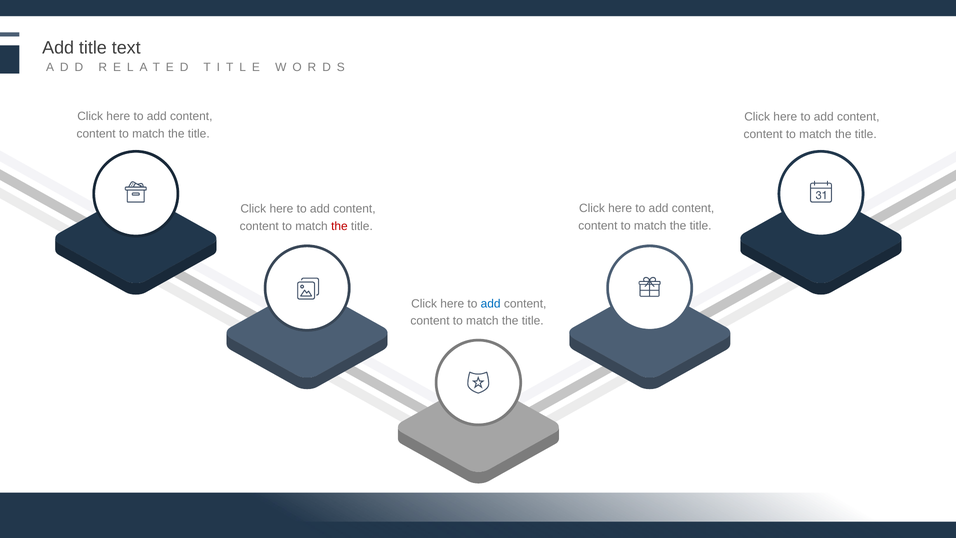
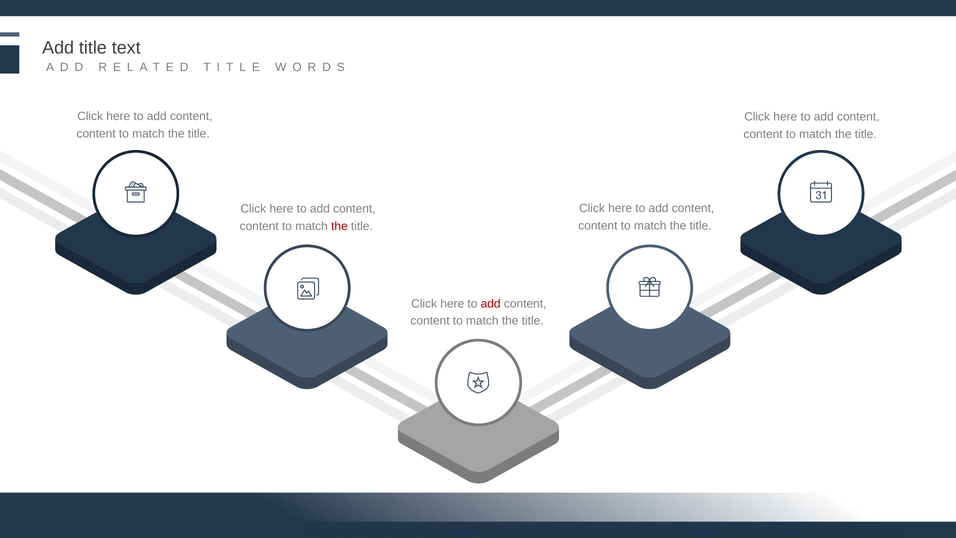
add colour: blue -> red (491, 304)
